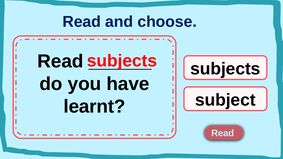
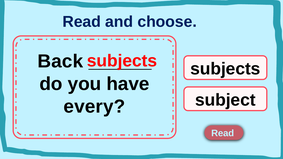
Read: Read -> Back (60, 61)
learnt: learnt -> every (94, 107)
